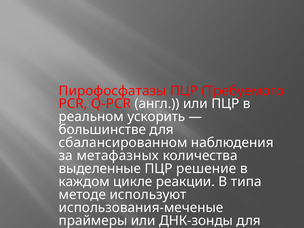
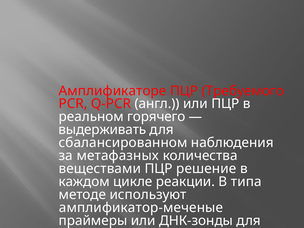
Пирофосфатазы: Пирофосфатазы -> Амплификаторе (113, 91)
ускорить: ускорить -> горячего (156, 117)
большинстве: большинстве -> выдерживать (102, 130)
выделенные: выделенные -> веществами (100, 169)
использования-меченые: использования-меченые -> амплификатор-меченые (141, 208)
